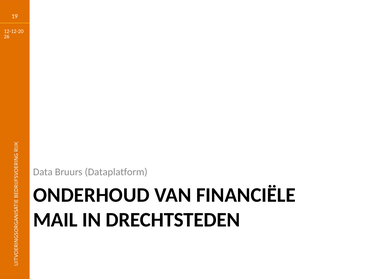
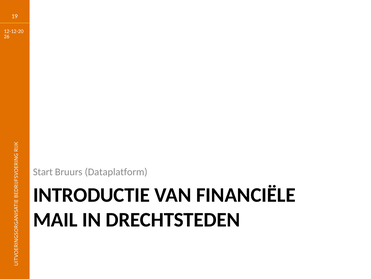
Data: Data -> Start (43, 171)
ONDERHOUD: ONDERHOUD -> INTRODUCTIE (91, 194)
